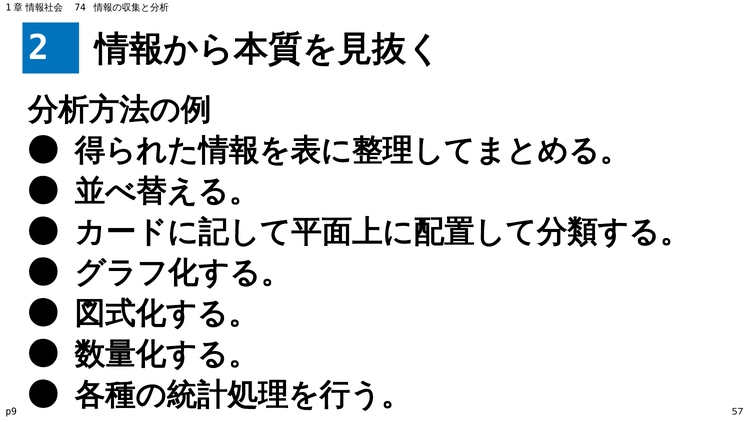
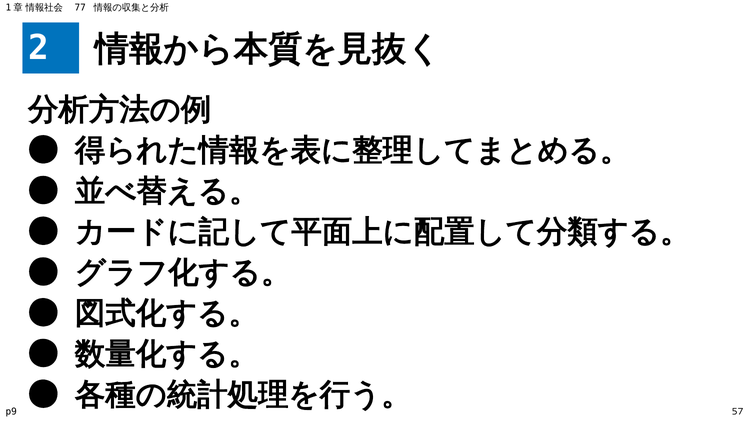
74: 74 -> 77 (80, 8)
